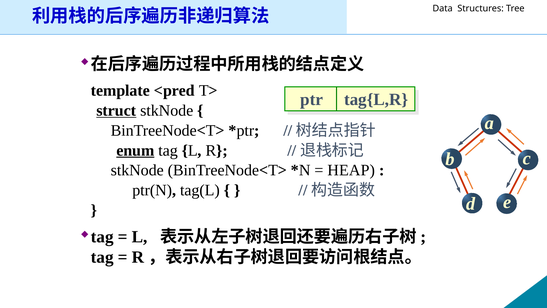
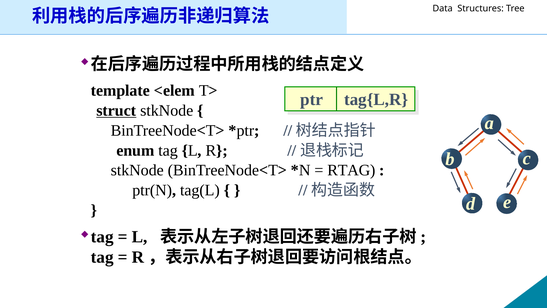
<pred: <pred -> <elem (174, 90)
enum underline: present -> none (135, 150)
HEAP: HEAP -> RTAG (351, 170)
